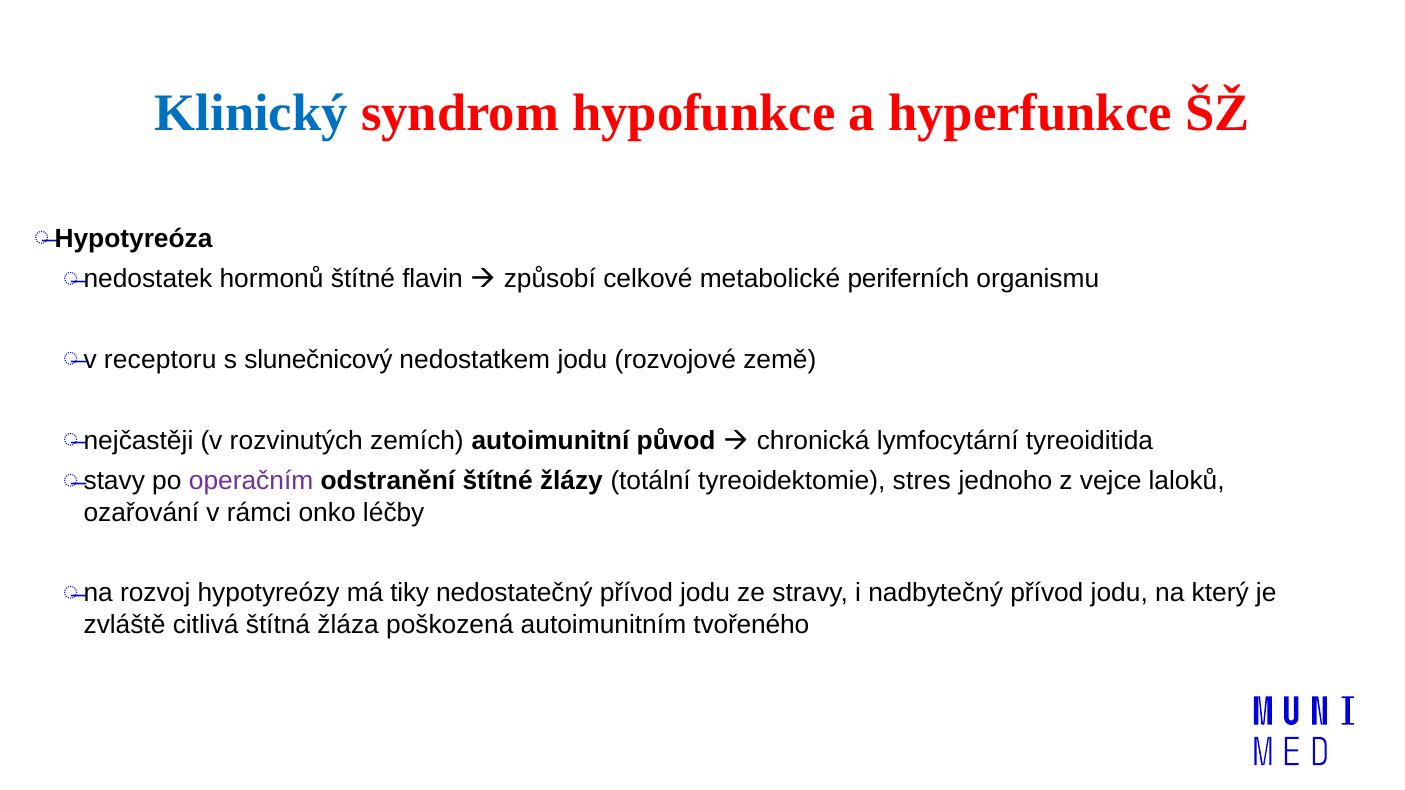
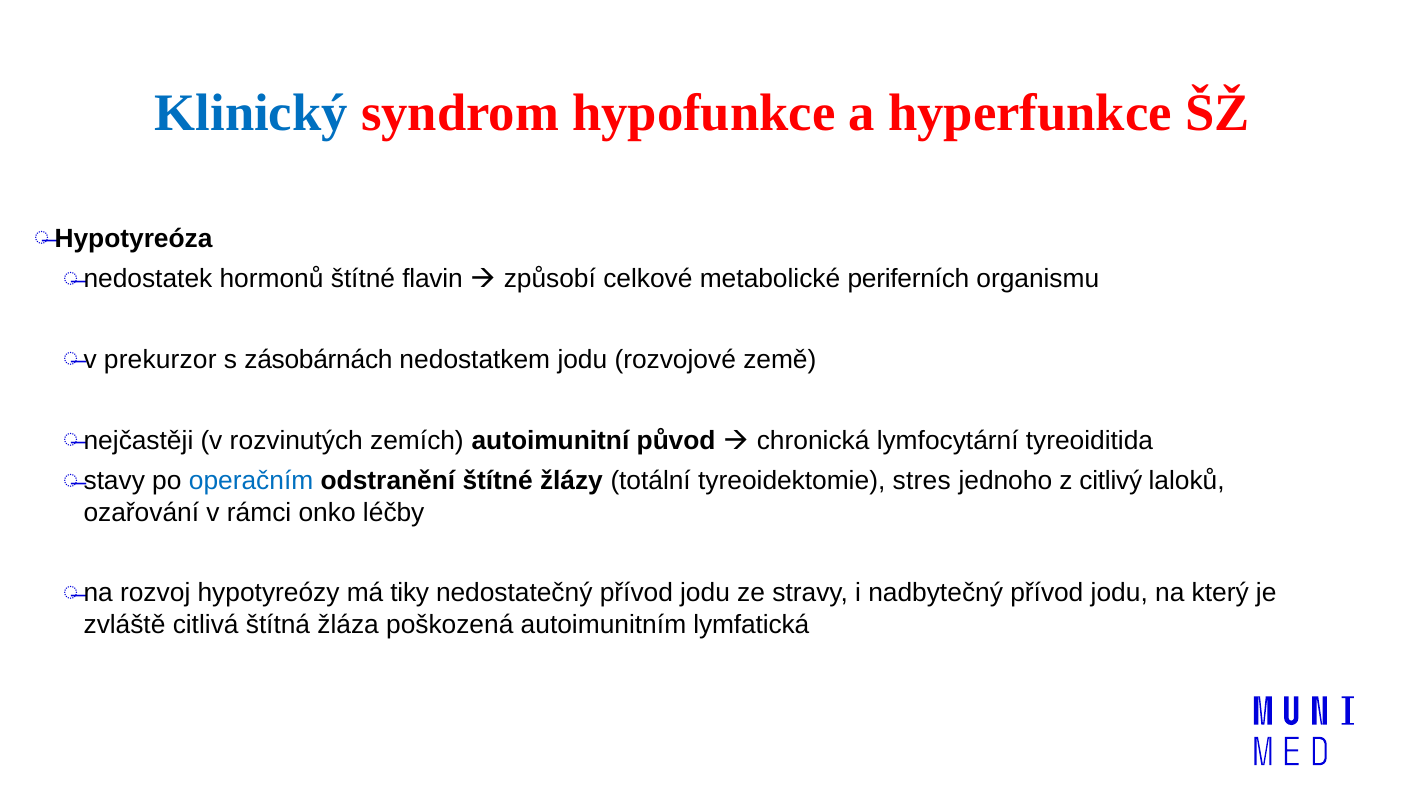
receptoru: receptoru -> prekurzor (160, 360)
slunečnicový: slunečnicový -> zásobárnách (318, 360)
operačním colour: purple -> blue (251, 481)
vejce: vejce -> citlivý (1111, 481)
tvořeného: tvořeného -> lymfatická (751, 625)
